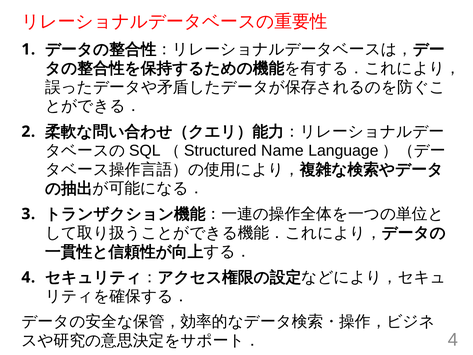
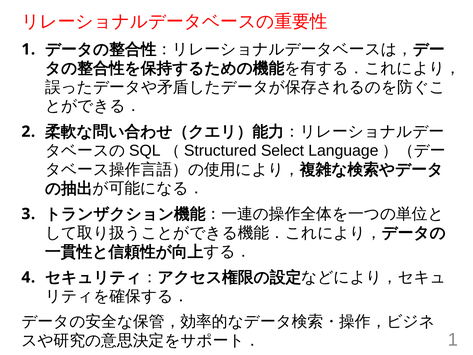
Name: Name -> Select (282, 150)
4: 4 -> 1 (453, 340)
